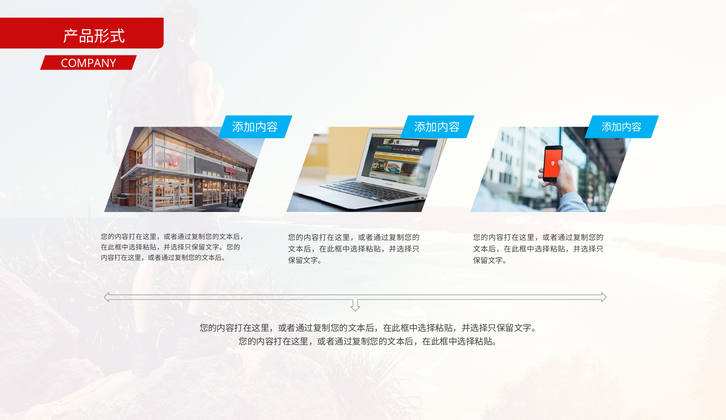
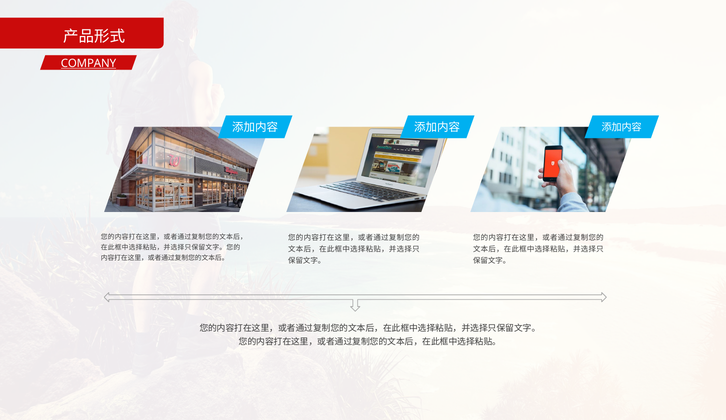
COMPANY underline: none -> present (88, 63)
